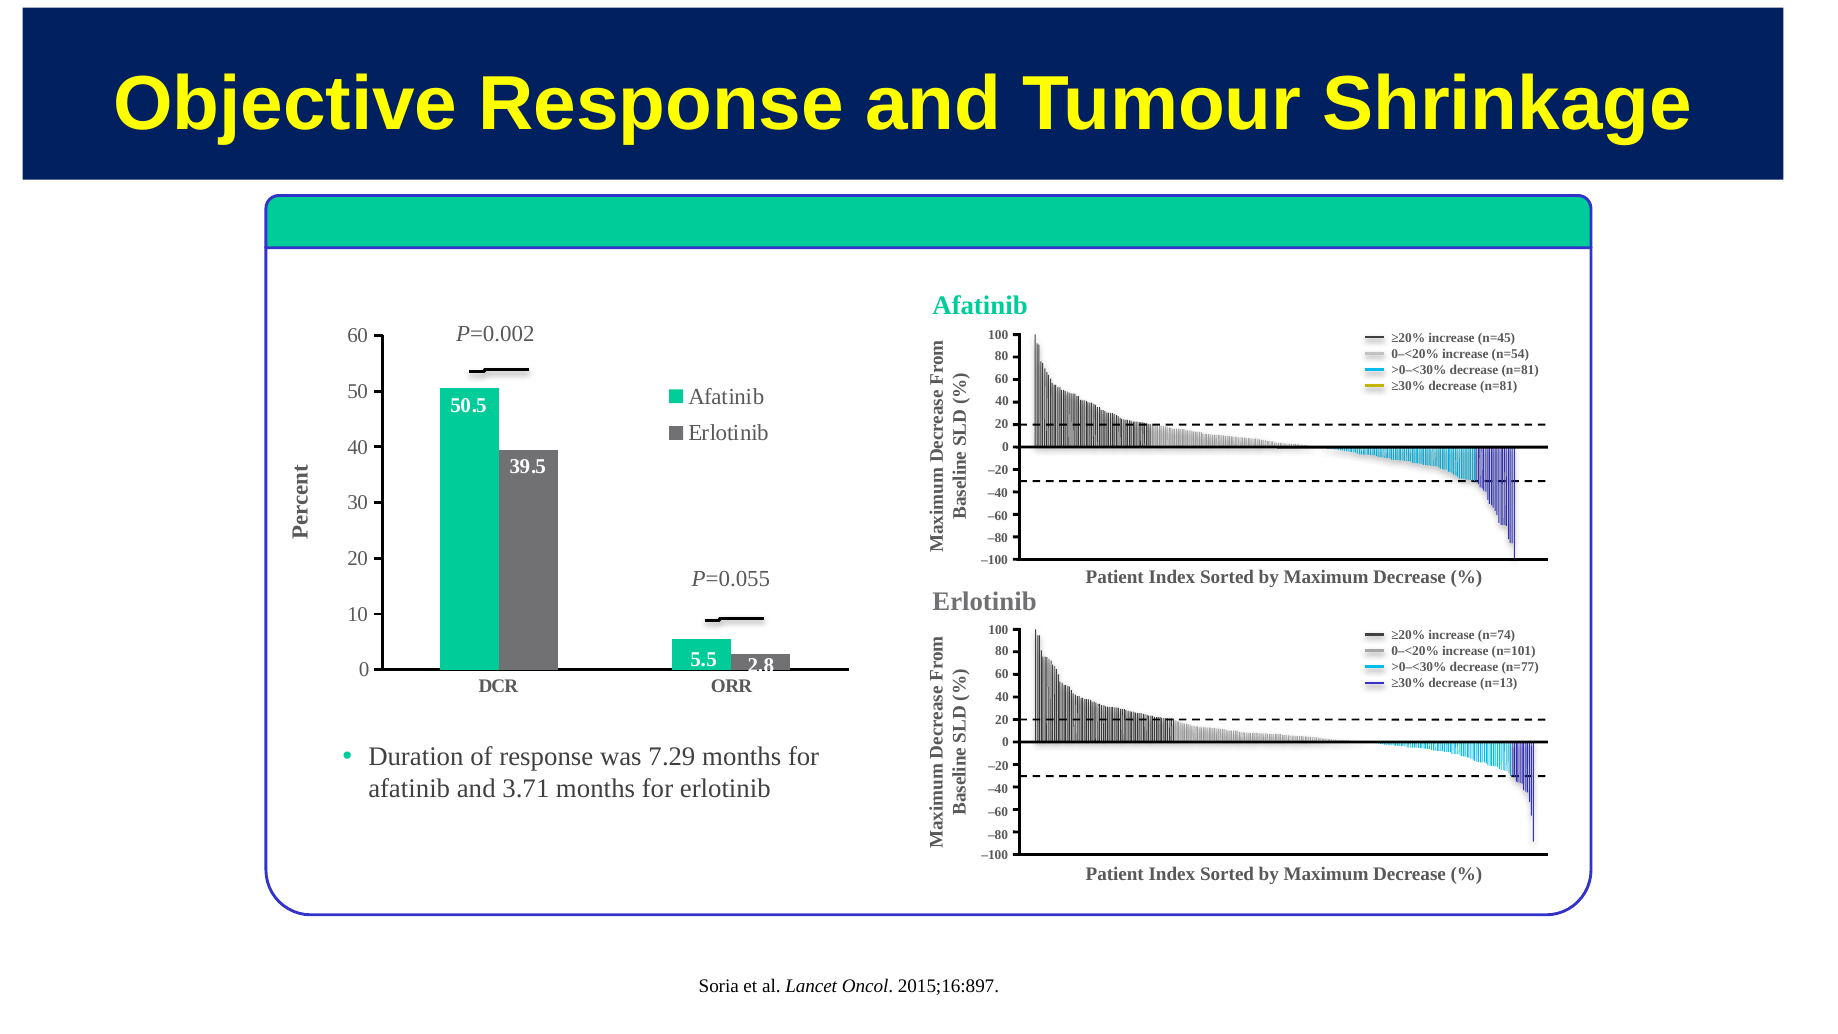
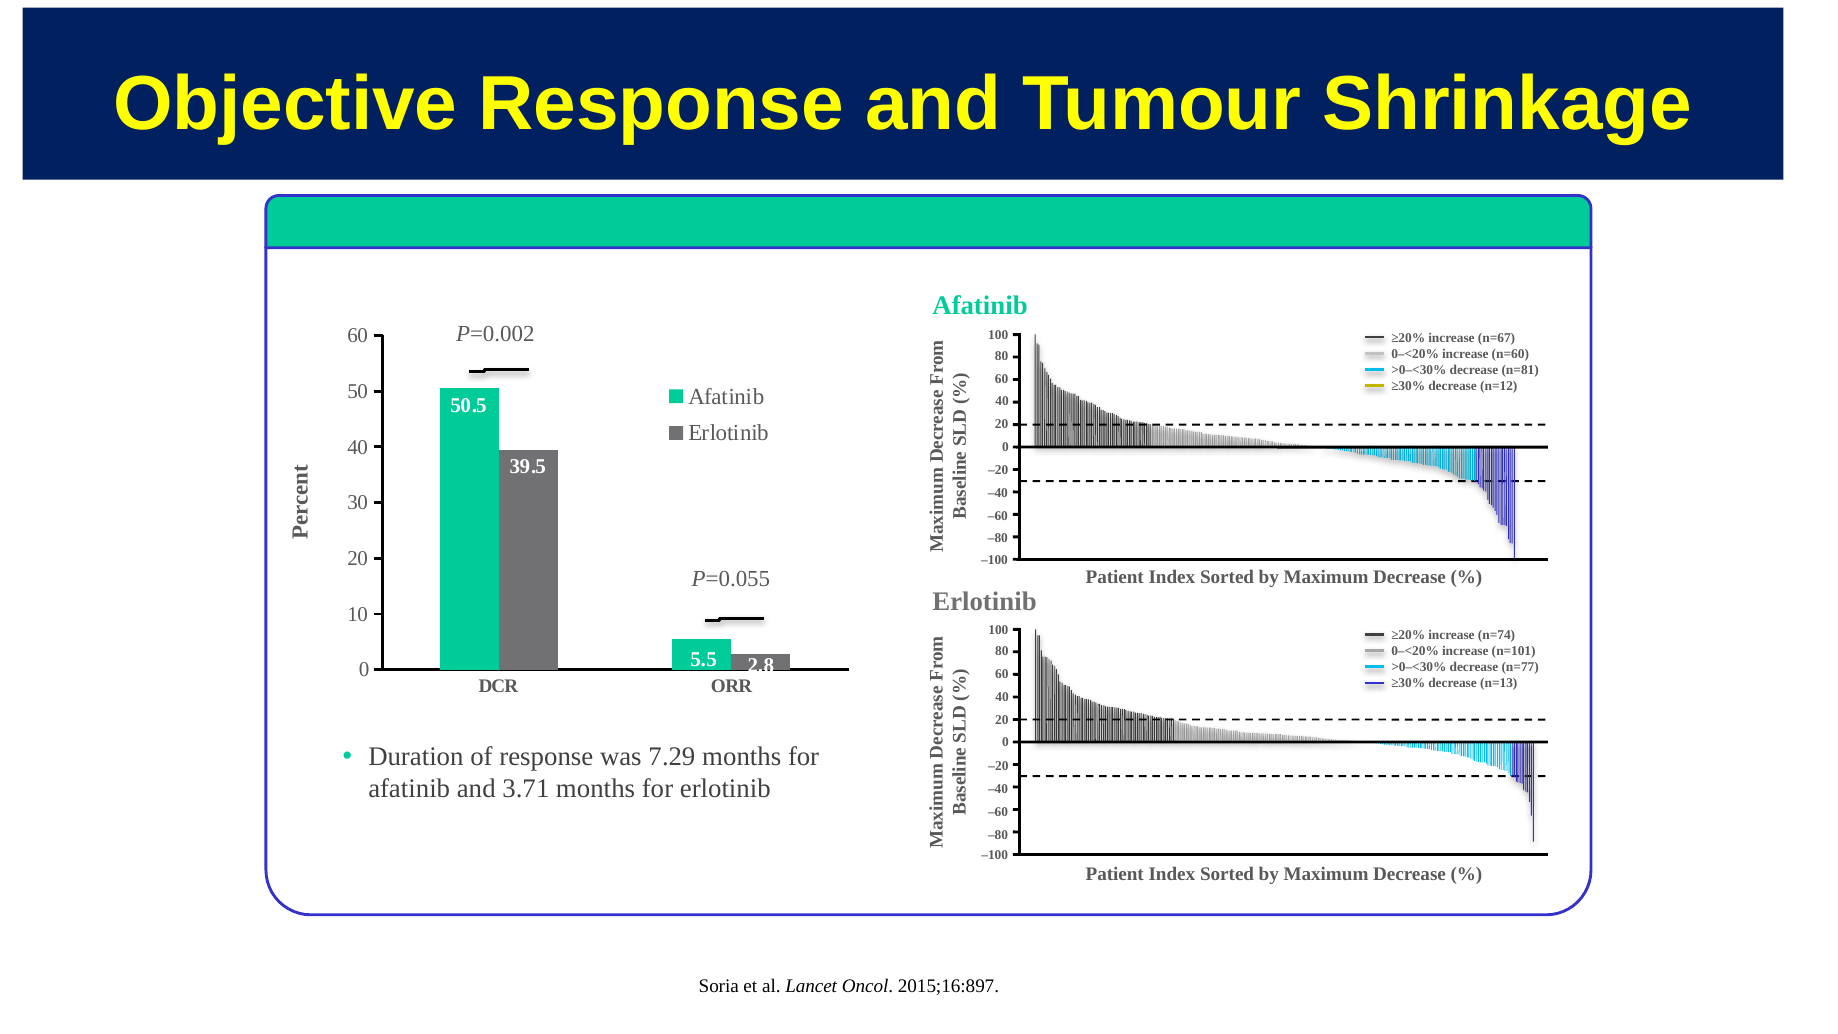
n=45: n=45 -> n=67 (1497, 338)
n=54: n=54 -> n=60 (1510, 354)
≥30% decrease n=81: n=81 -> n=12 (1499, 386)
